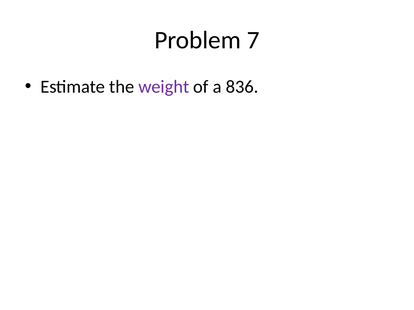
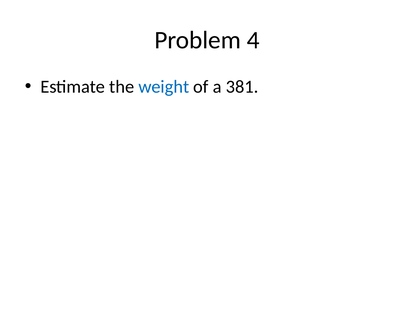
7: 7 -> 4 (253, 40)
weight colour: purple -> blue (164, 87)
836: 836 -> 381 (242, 87)
